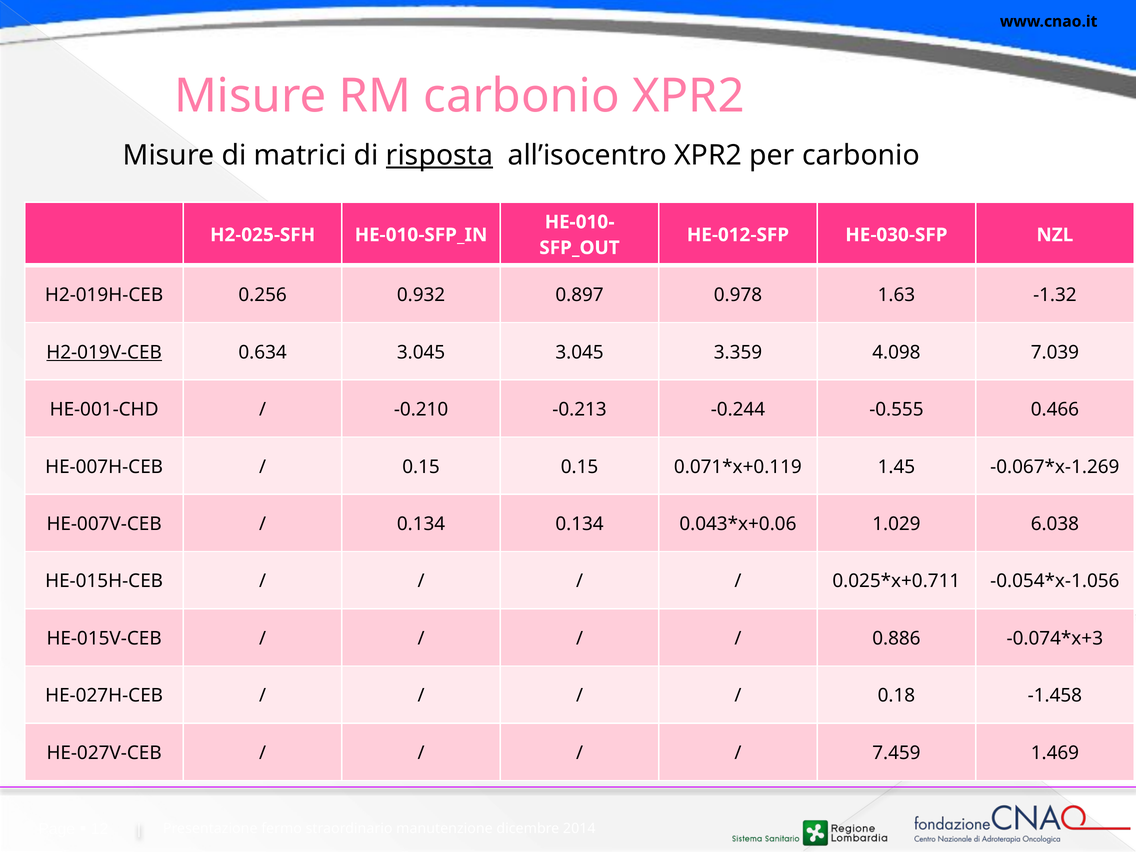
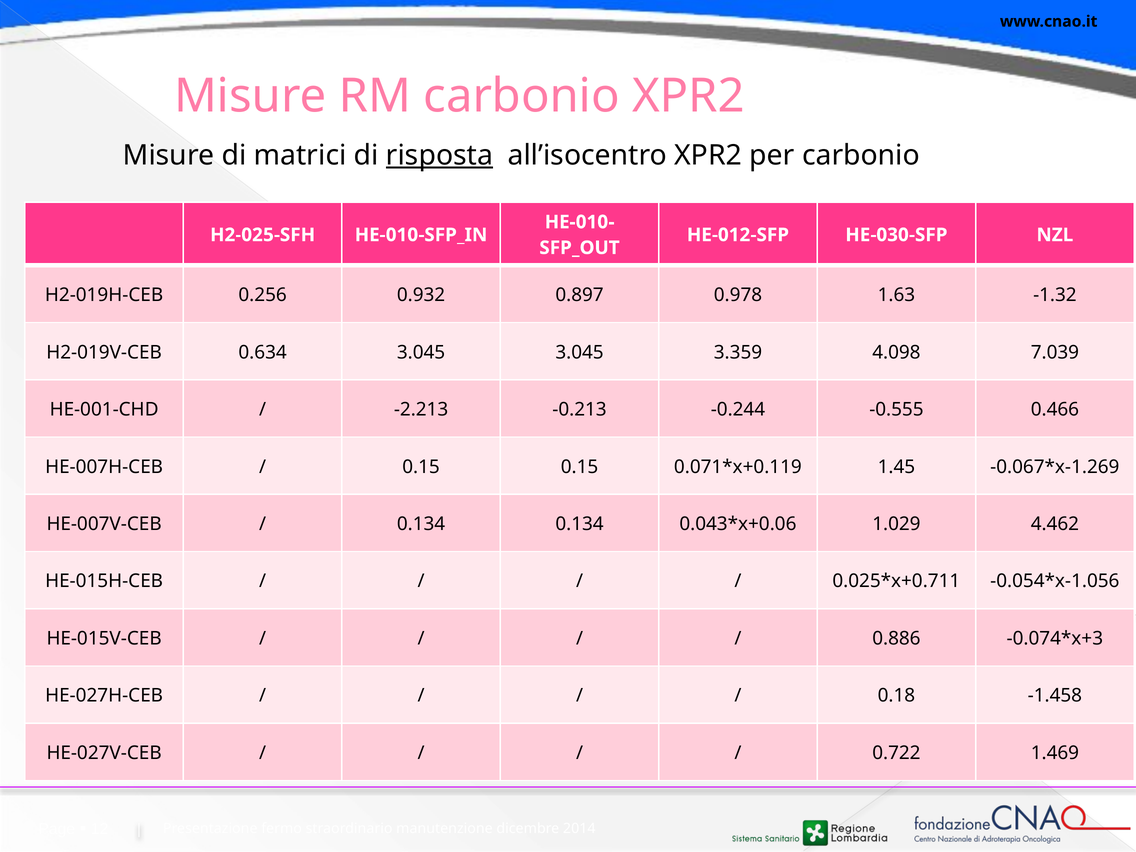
H2-019V-CEB underline: present -> none (104, 352)
-0.210: -0.210 -> -2.213 (421, 410)
6.038: 6.038 -> 4.462 (1055, 524)
7.459: 7.459 -> 0.722 (896, 753)
